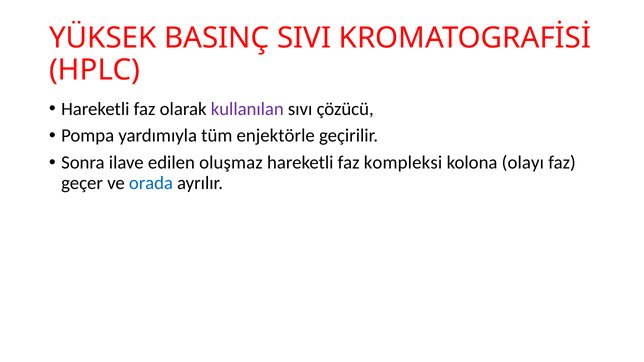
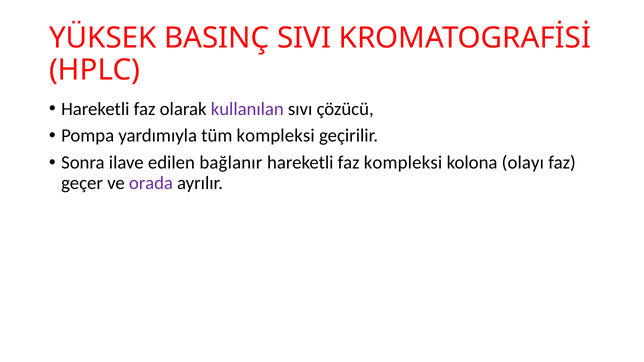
tüm enjektörle: enjektörle -> kompleksi (276, 136)
oluşmaz: oluşmaz -> bağlanır (231, 163)
orada colour: blue -> purple (151, 183)
